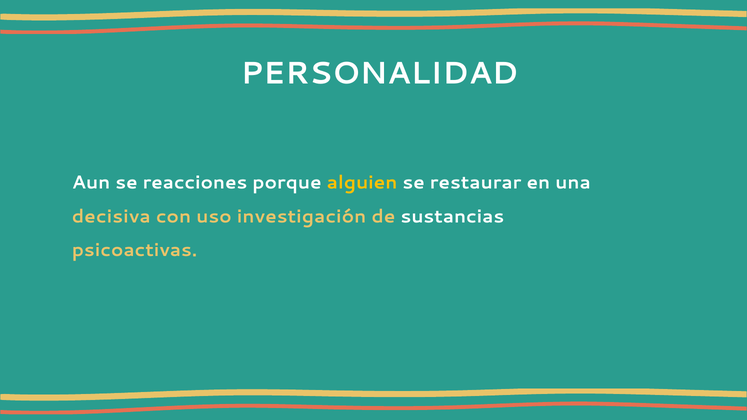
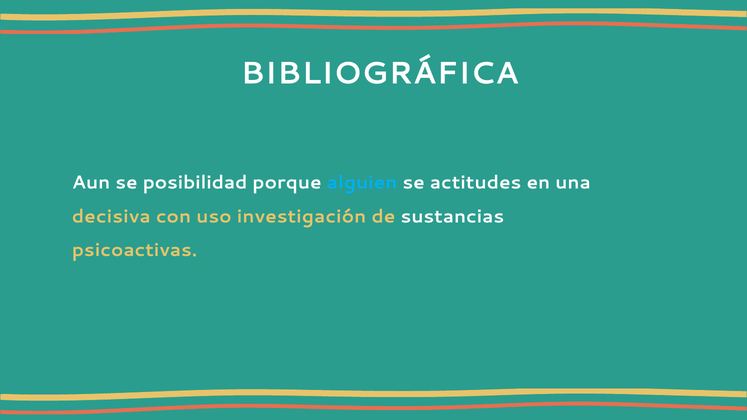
PERSONALIDAD: PERSONALIDAD -> BIBLIOGRÁFICA (380, 74)
reacciones: reacciones -> posibilidad (195, 183)
alguien colour: yellow -> light blue (362, 183)
restaurar: restaurar -> actitudes (476, 183)
